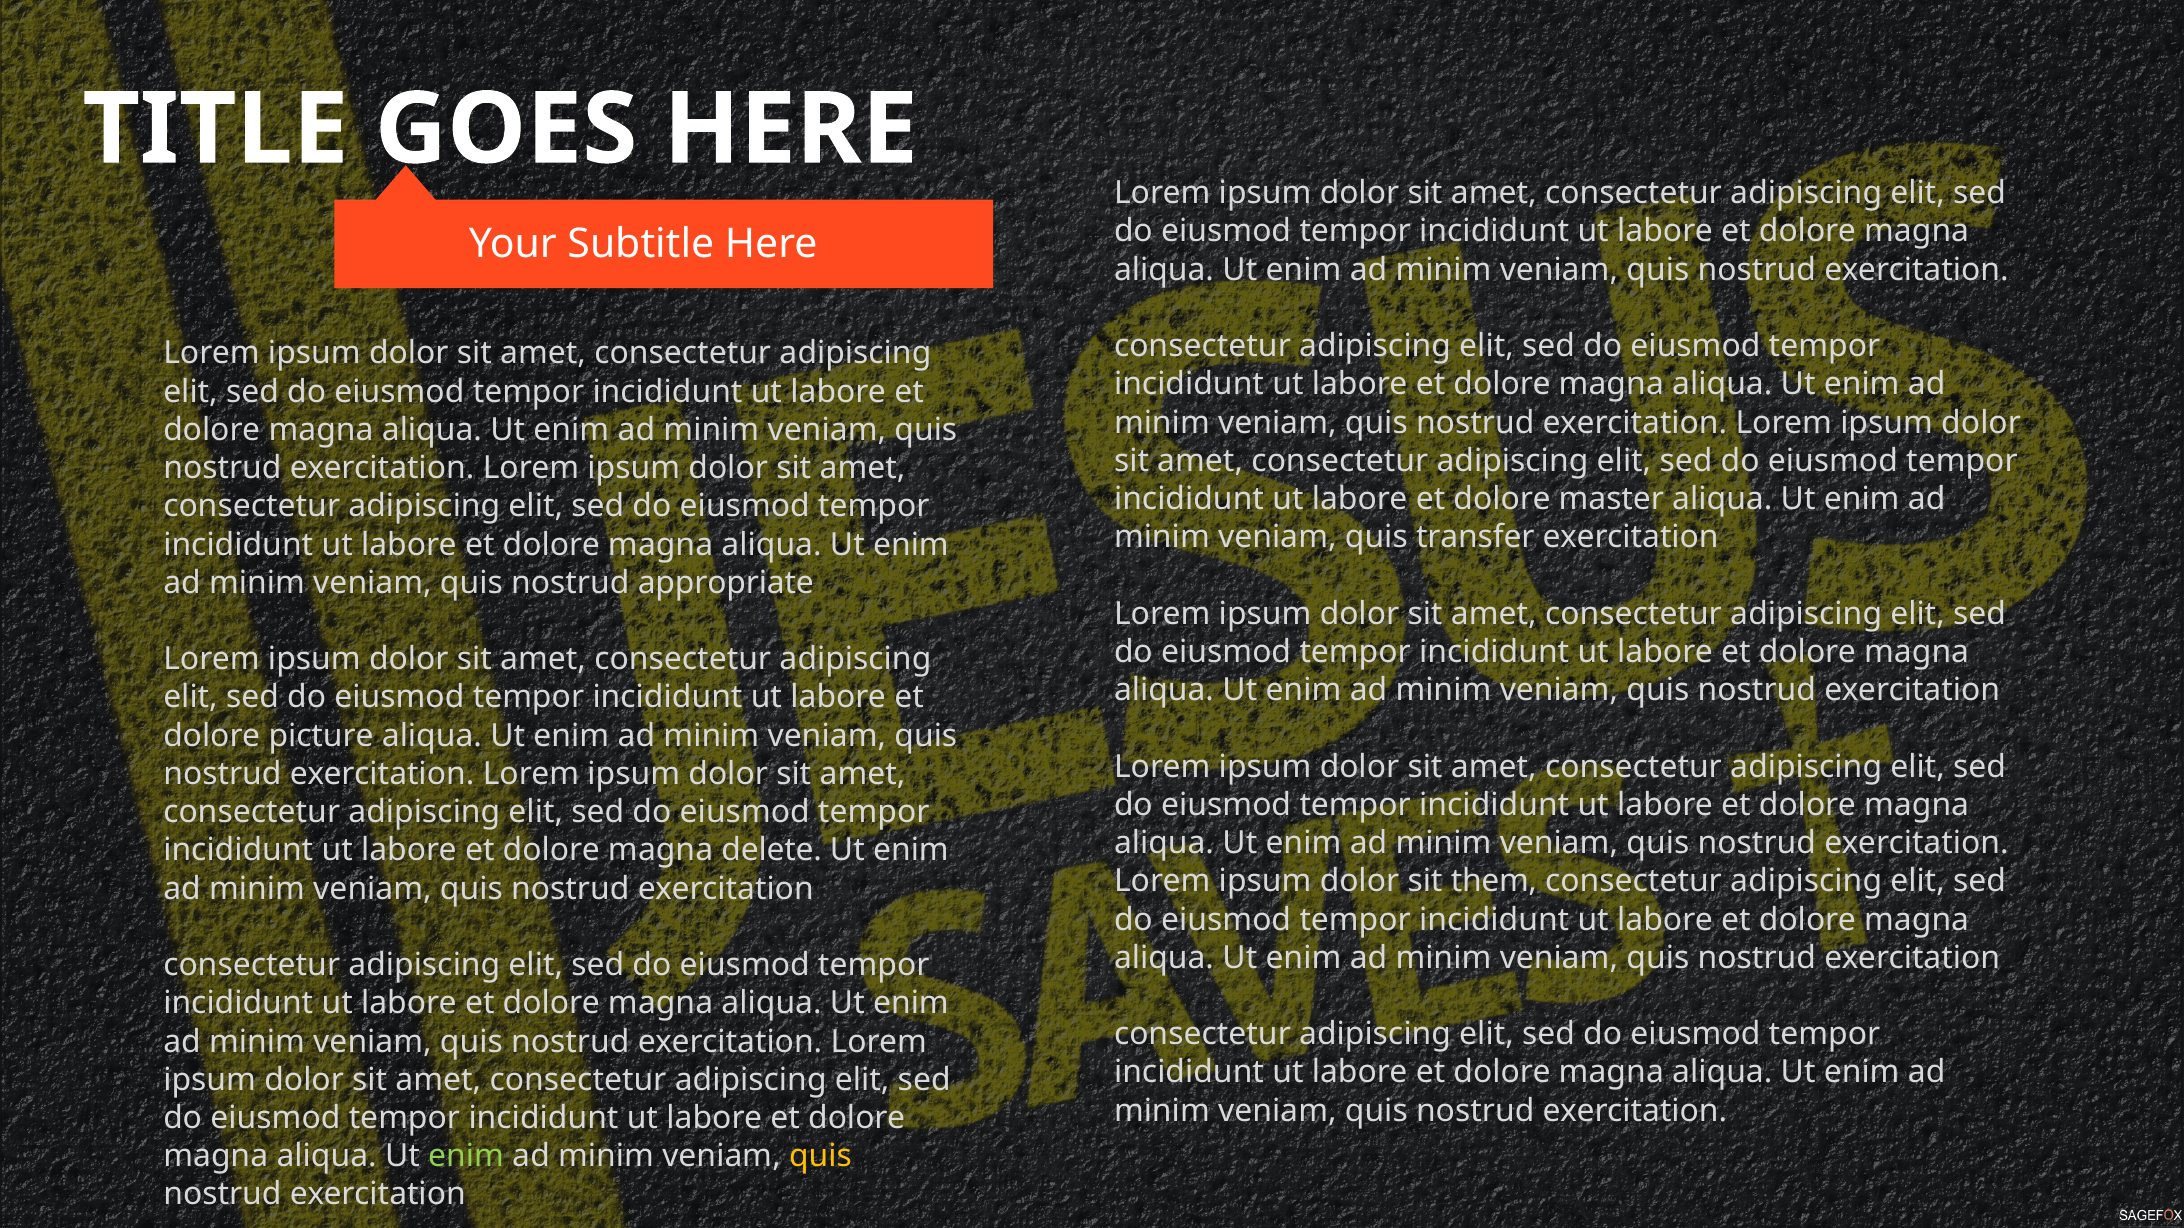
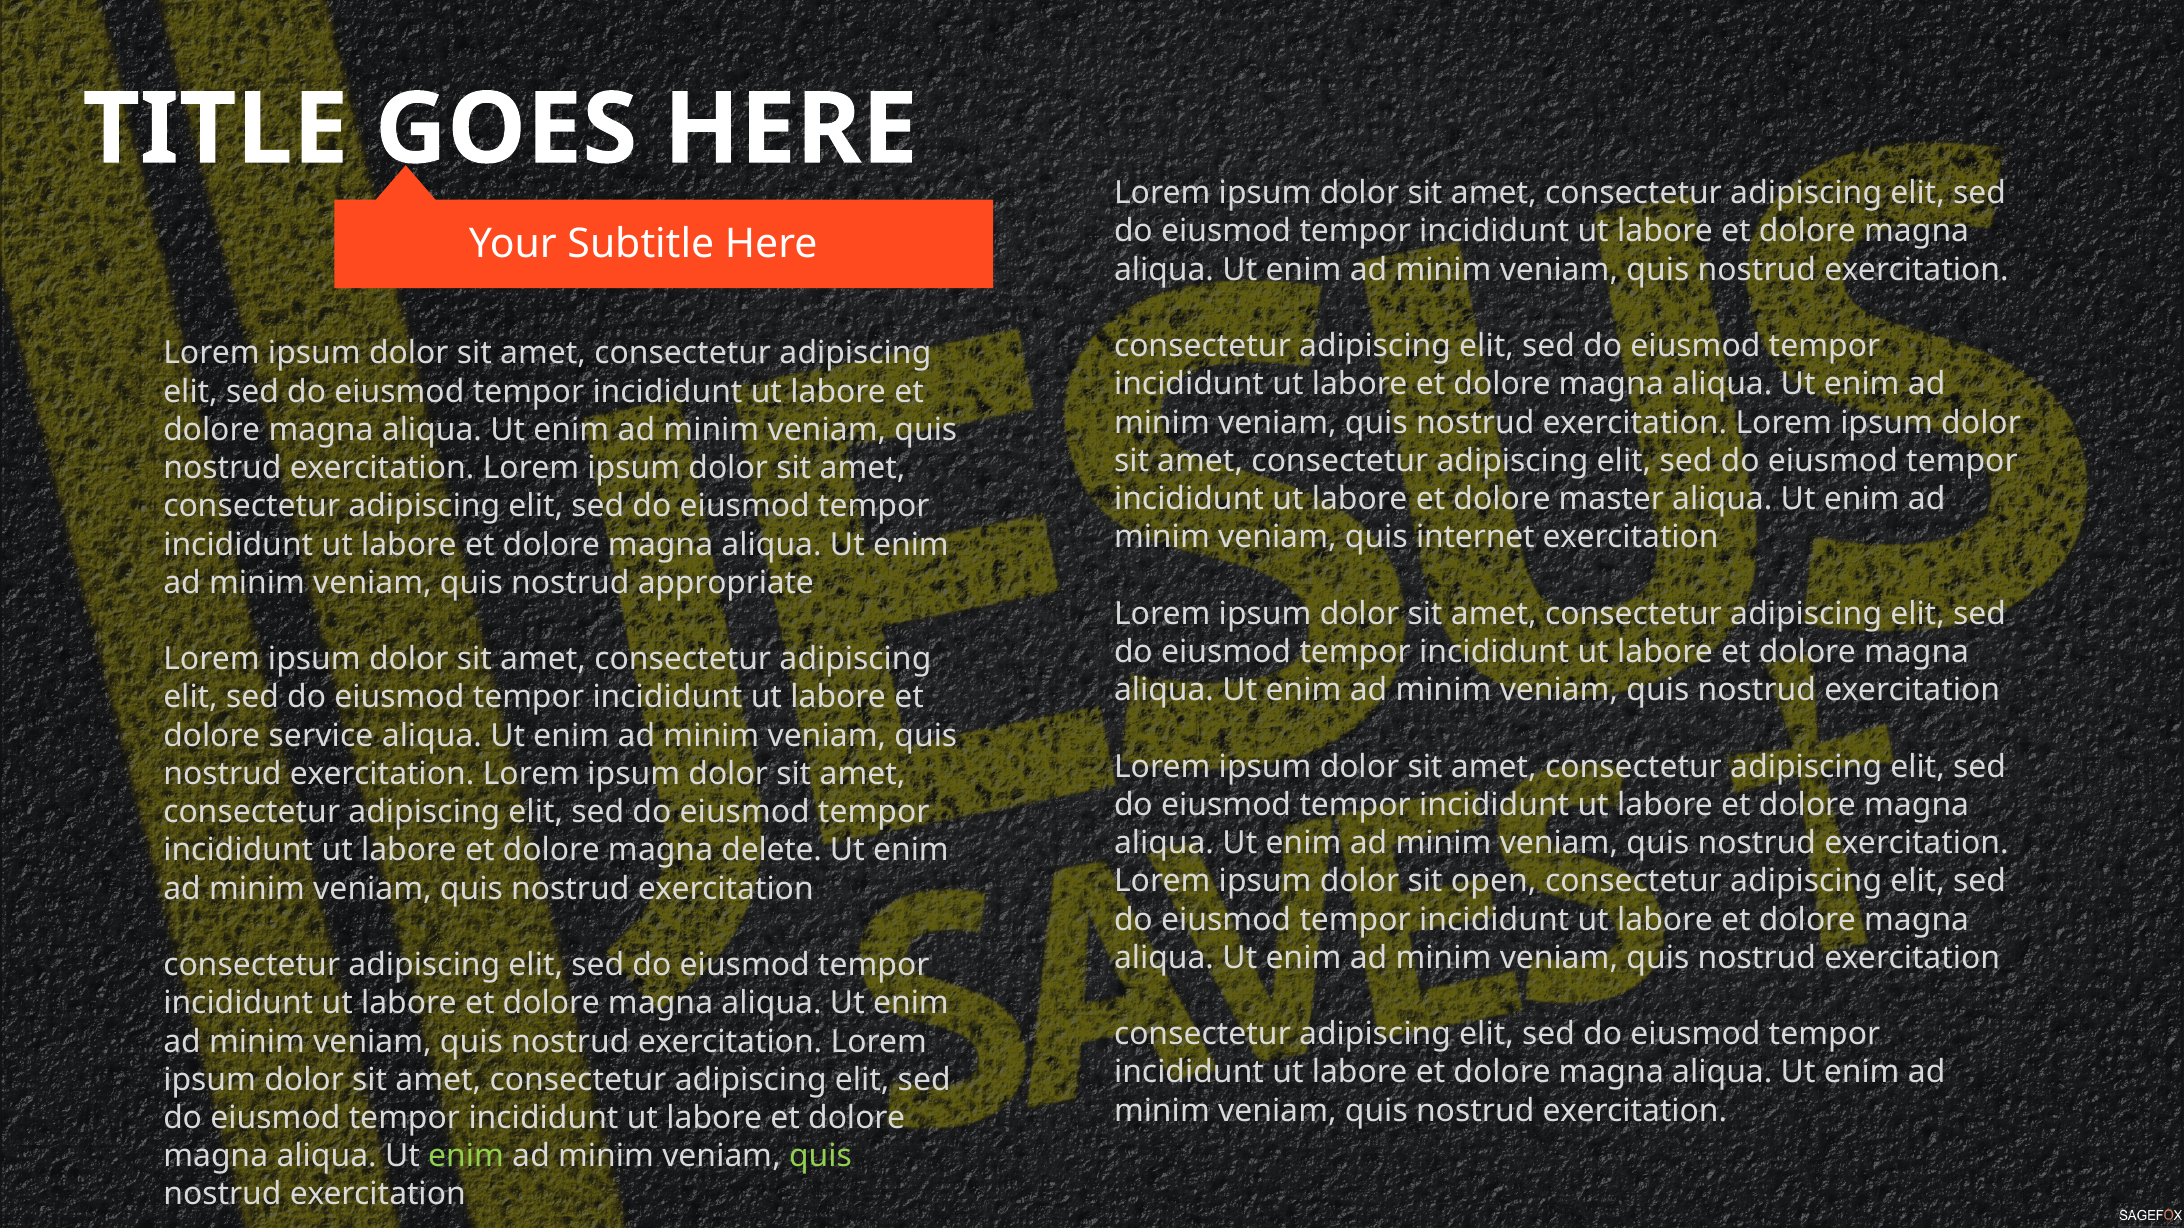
transfer: transfer -> internet (1475, 538)
picture: picture -> service (321, 736)
them: them -> open (1494, 882)
quis colour: yellow -> light green (821, 1157)
